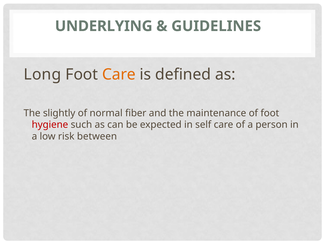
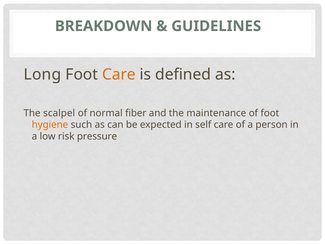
UNDERLYING: UNDERLYING -> BREAKDOWN (104, 26)
slightly: slightly -> scalpel (59, 113)
hygiene colour: red -> orange (50, 125)
between: between -> pressure (97, 136)
